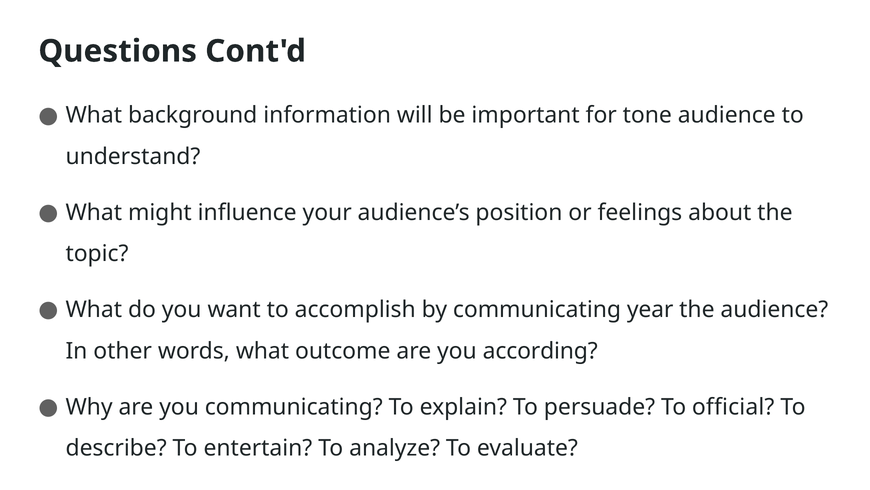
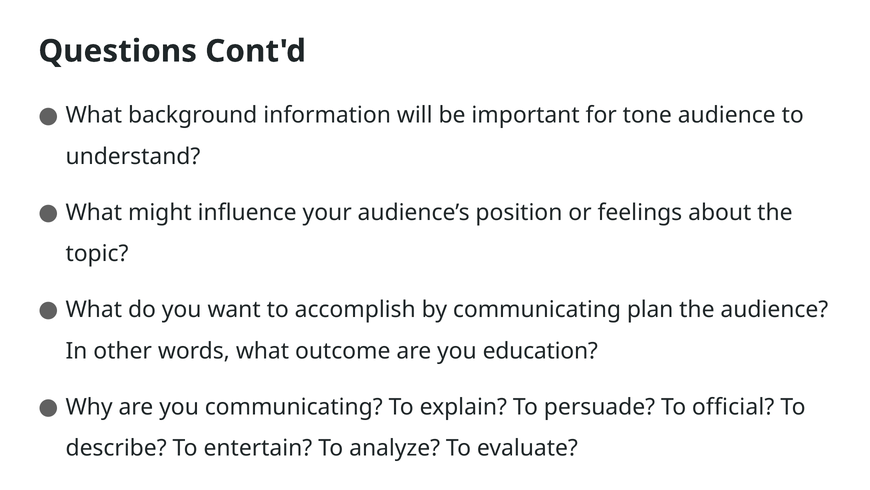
year: year -> plan (650, 309)
according: according -> education (540, 351)
